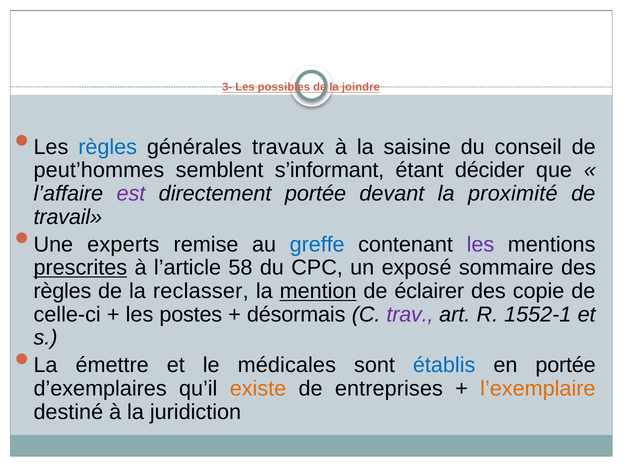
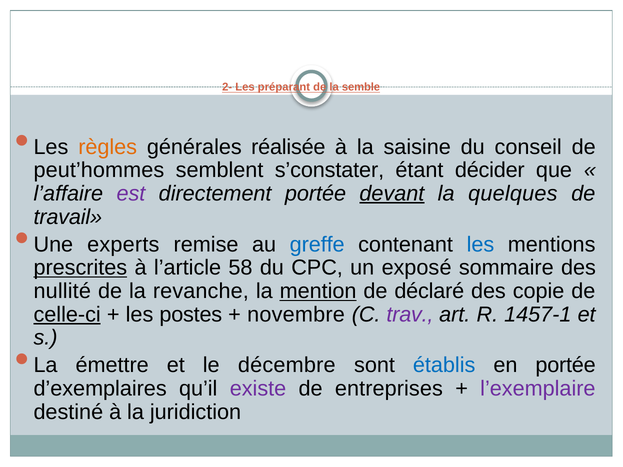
3-: 3- -> 2- (227, 87)
possibles: possibles -> préparant (284, 87)
joindre: joindre -> semble (361, 87)
règles colour: blue -> orange (108, 147)
travaux: travaux -> réalisée (288, 147)
s’informant: s’informant -> s’constater (329, 170)
devant underline: none -> present (392, 194)
proximité: proximité -> quelques (513, 194)
les colour: purple -> blue (480, 245)
règles: règles -> nullité (62, 291)
reclasser: reclasser -> revanche (201, 291)
éclairer: éclairer -> déclaré (429, 291)
celle-ci underline: none -> present (67, 315)
désormais: désormais -> novembre (296, 315)
1552-1: 1552-1 -> 1457-1 (538, 315)
médicales: médicales -> décembre (287, 366)
existe colour: orange -> purple (258, 389)
l’exemplaire colour: orange -> purple (538, 389)
